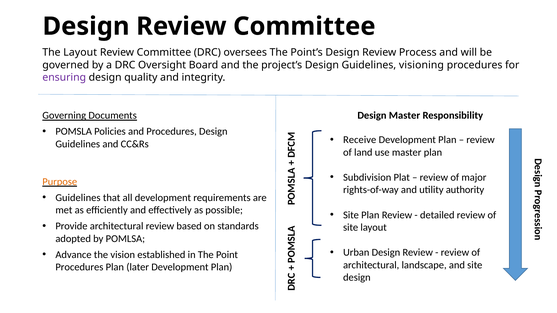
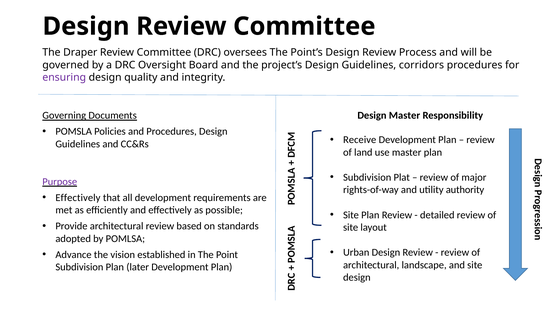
The Layout: Layout -> Draper (80, 53)
visioning: visioning -> corridors (421, 65)
Purpose colour: orange -> purple (60, 182)
Guidelines: Guidelines -> Effectively (78, 198)
Procedures: Procedures -> Subdivision (79, 267)
